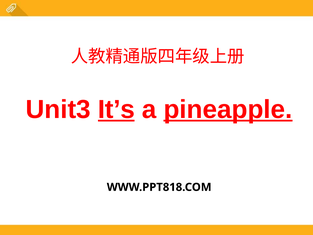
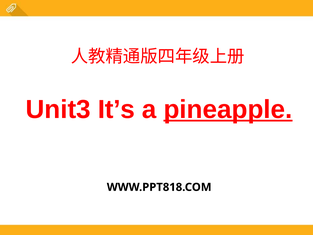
It’s underline: present -> none (116, 109)
